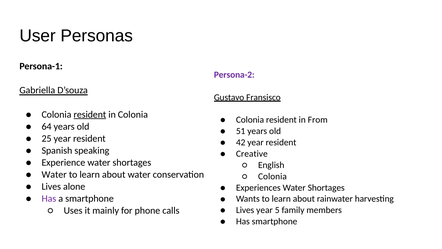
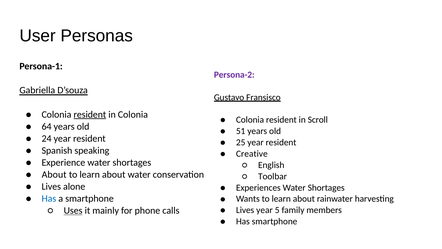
From: From -> Scroll (318, 120)
25: 25 -> 24 (47, 138)
42: 42 -> 25 (241, 142)
Water: Water -> About (54, 174)
Colonia: Colonia -> Toolbar (273, 176)
Has colour: purple -> blue (49, 198)
Uses underline: none -> present (73, 210)
